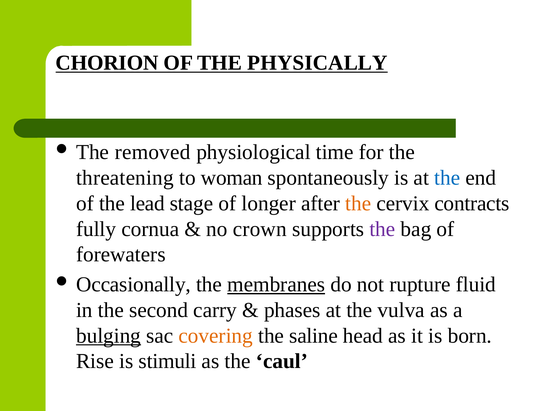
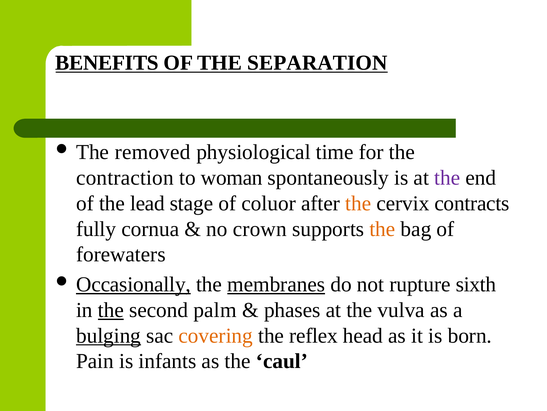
CHORION: CHORION -> BENEFITS (107, 63)
PHYSICALLY: PHYSICALLY -> SEPARATION (317, 63)
threatening: threatening -> contraction (125, 178)
the colour: blue -> purple (447, 178)
longer: longer -> coluor (269, 203)
the colour: purple -> orange (382, 229)
Occasionally underline: none -> present (134, 284)
fluid: fluid -> sixth (476, 284)
the underline: none -> present (111, 310)
carry: carry -> palm (215, 310)
saline: saline -> reflex (314, 335)
Rise: Rise -> Pain (95, 361)
stimuli: stimuli -> infants (167, 361)
